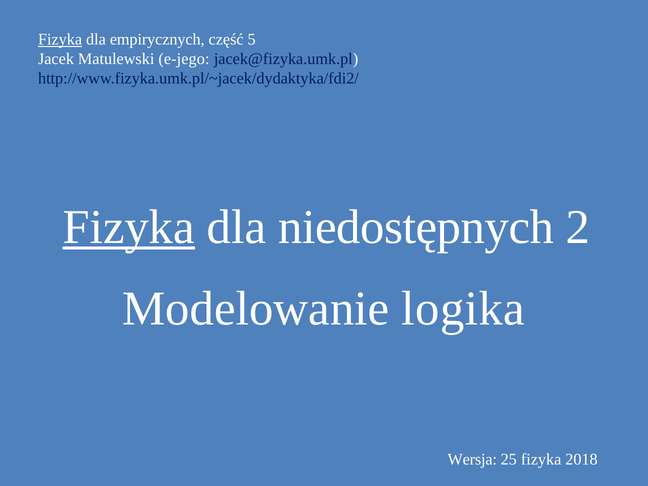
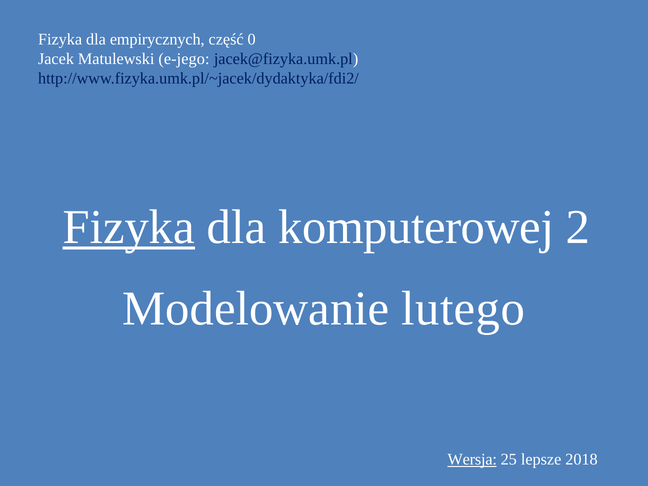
Fizyka underline: present -> none (60, 39)
5: 5 -> 0 (252, 39)
niedostępnych: niedostępnych -> komputerowej (416, 227)
logika: logika -> lutego (463, 309)
Wersja underline: none -> present (472, 460)
25 fizyka: fizyka -> lepsze (541, 460)
